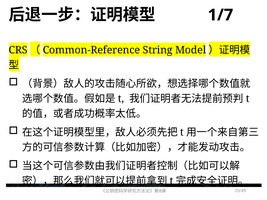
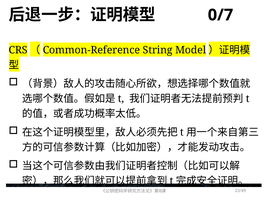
1/7: 1/7 -> 0/7 (220, 15)
